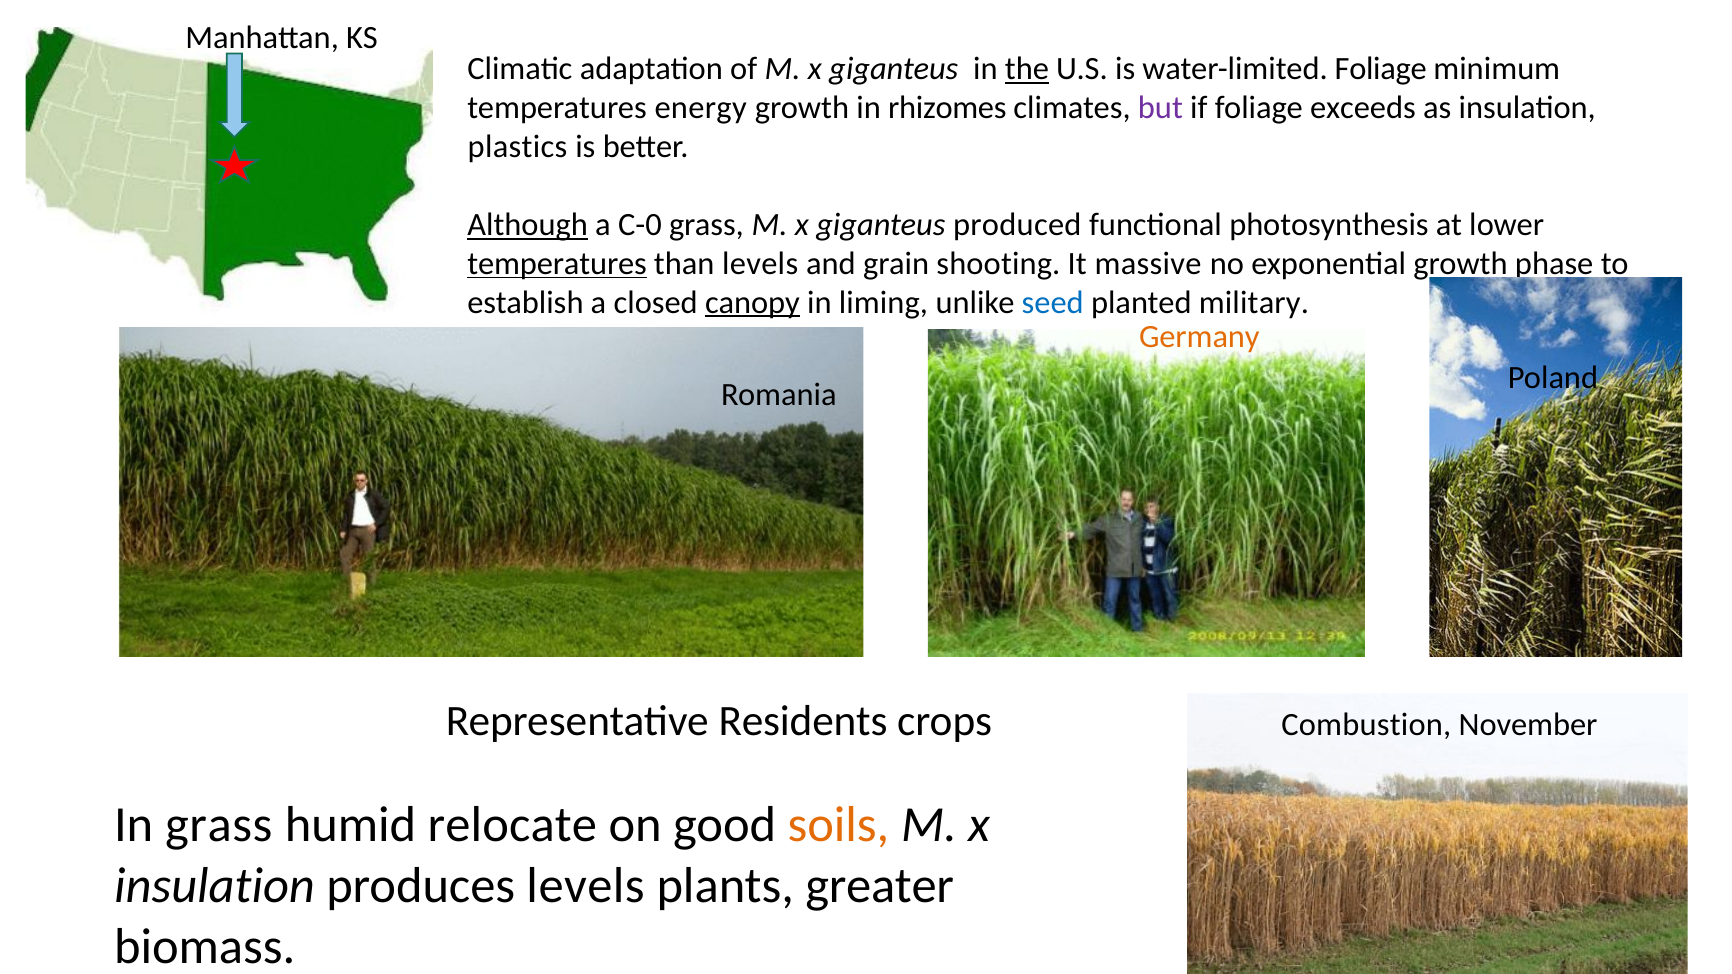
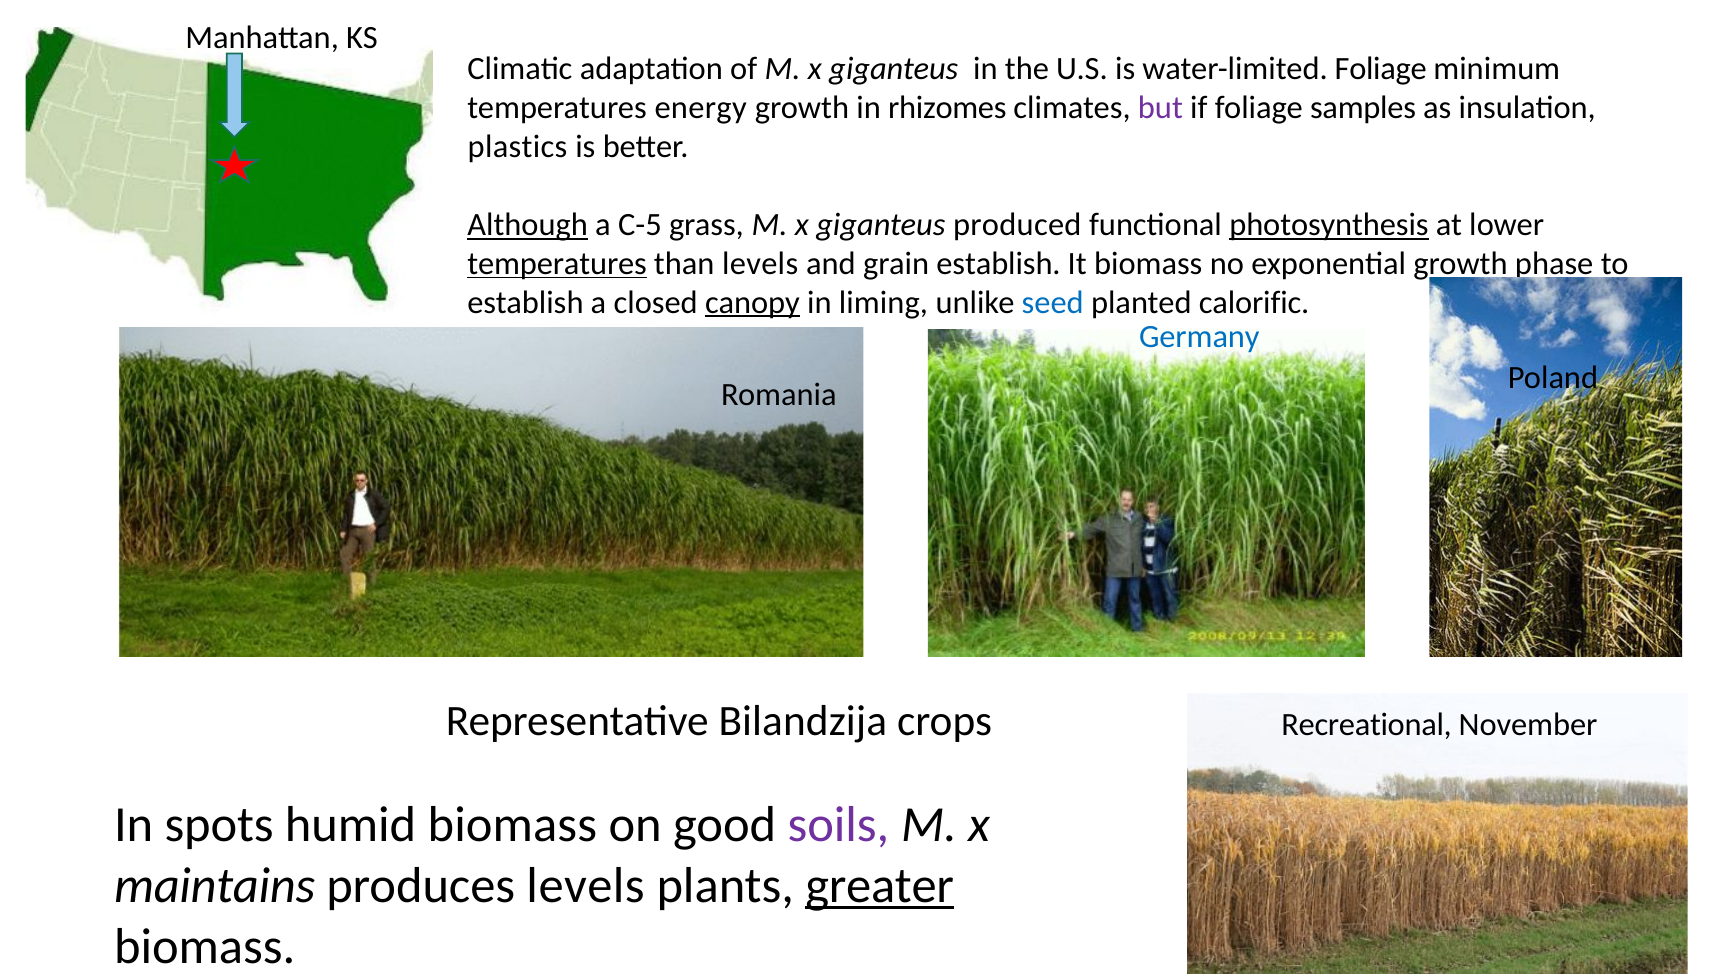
the underline: present -> none (1027, 69)
exceeds: exceeds -> samples (1363, 108)
C-0: C-0 -> C-5 (640, 225)
photosynthesis underline: none -> present (1329, 225)
grain shooting: shooting -> establish (999, 264)
It massive: massive -> biomass (1148, 264)
military: military -> calorific (1254, 303)
Germany colour: orange -> blue (1199, 337)
Residents: Residents -> Bilandzija (803, 722)
Combustion: Combustion -> Recreational (1367, 725)
In grass: grass -> spots (219, 825)
humid relocate: relocate -> biomass (512, 825)
soils colour: orange -> purple (838, 825)
insulation: insulation -> maintains (215, 886)
greater underline: none -> present (880, 886)
